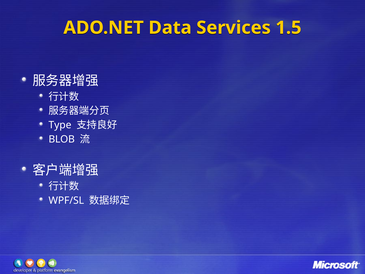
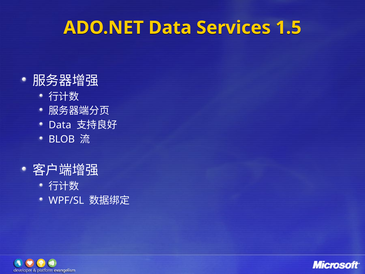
Type: Type -> Data (60, 125)
